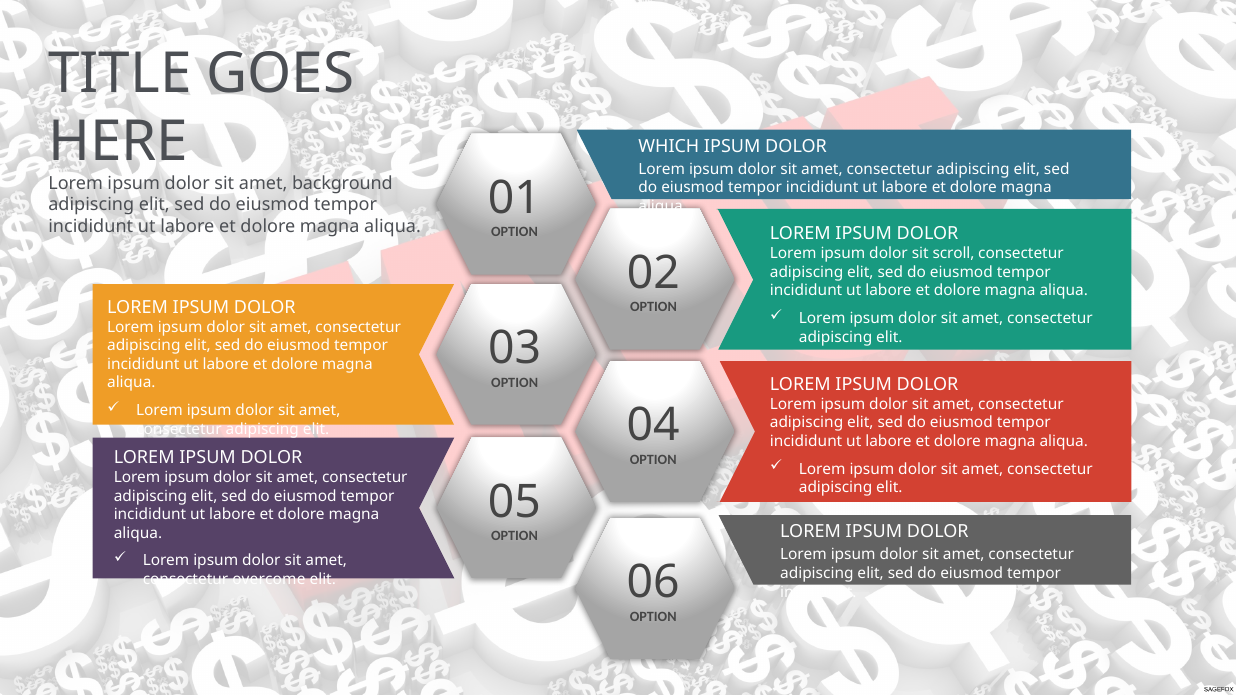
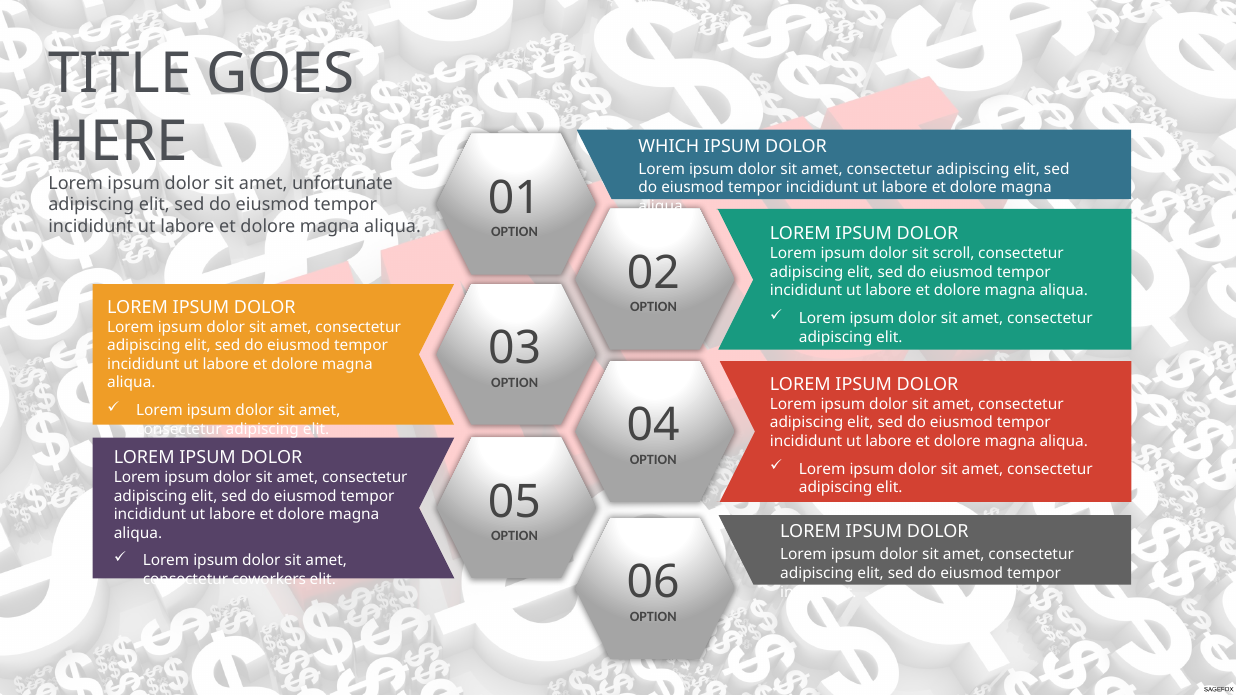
background: background -> unfortunate (342, 183)
overcome: overcome -> coworkers (269, 580)
